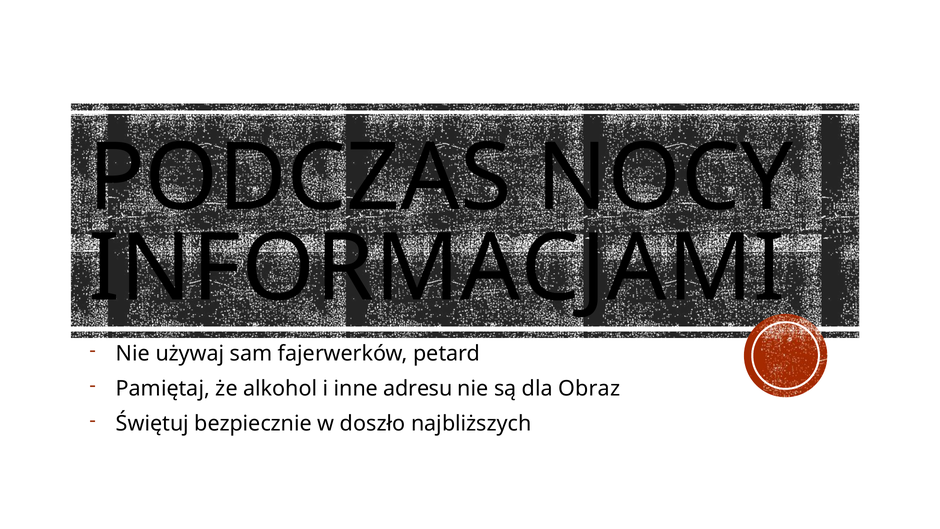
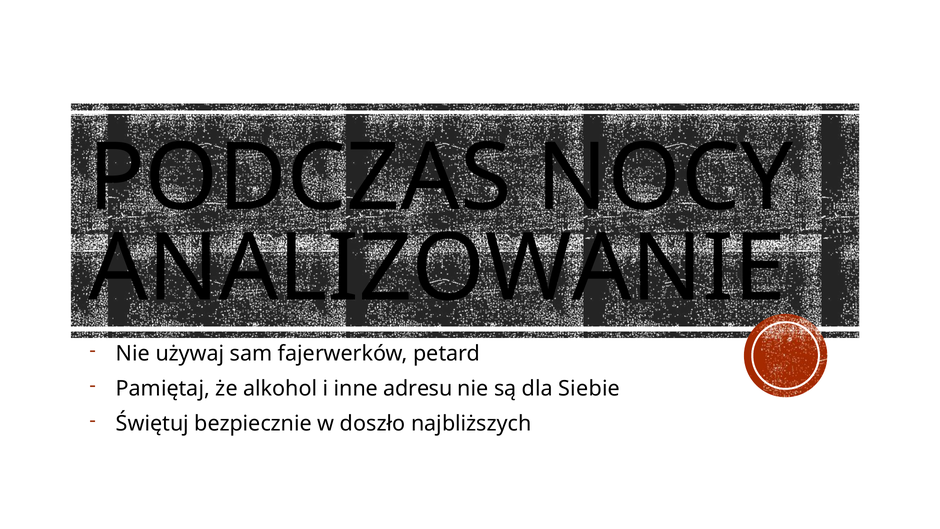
INFORMACJAMI: INFORMACJAMI -> ANALIZOWANIE (437, 269)
Obraz: Obraz -> Siebie (589, 388)
